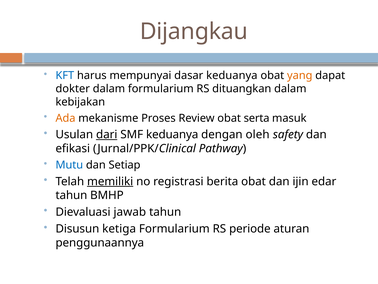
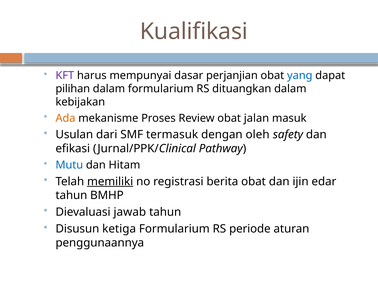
Dijangkau: Dijangkau -> Kualifikasi (194, 32)
KFT colour: blue -> purple (65, 75)
dasar keduanya: keduanya -> perjanjian (232, 75)
yang colour: orange -> blue (300, 75)
dokter: dokter -> pilihan (73, 89)
serta: serta -> jalan (256, 118)
dari underline: present -> none (107, 134)
SMF keduanya: keduanya -> termasuk (172, 134)
Setiap: Setiap -> Hitam (124, 165)
